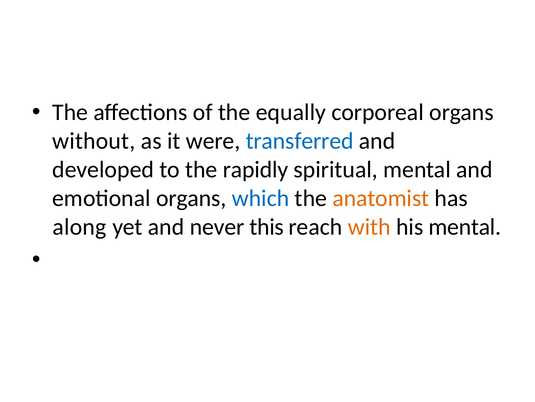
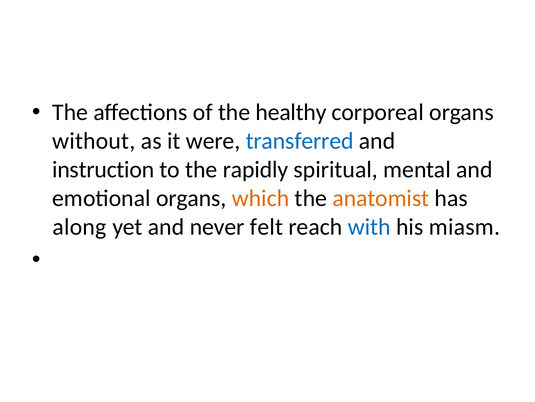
equally: equally -> healthy (291, 112)
developed: developed -> instruction (103, 169)
which colour: blue -> orange (261, 198)
this: this -> felt (266, 226)
with colour: orange -> blue (369, 226)
his mental: mental -> miasm (465, 226)
